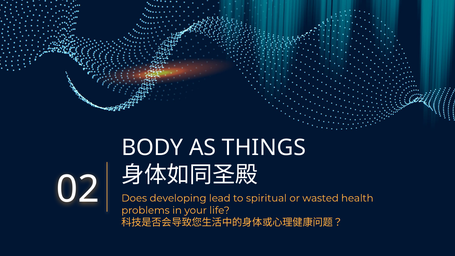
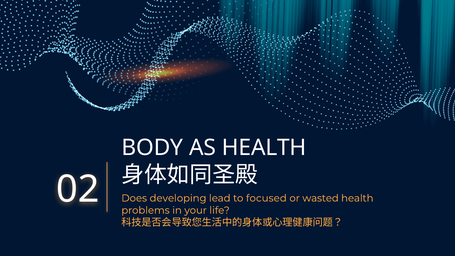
AS THINGS: THINGS -> HEALTH (264, 148)
spiritual: spiritual -> focused (266, 198)
